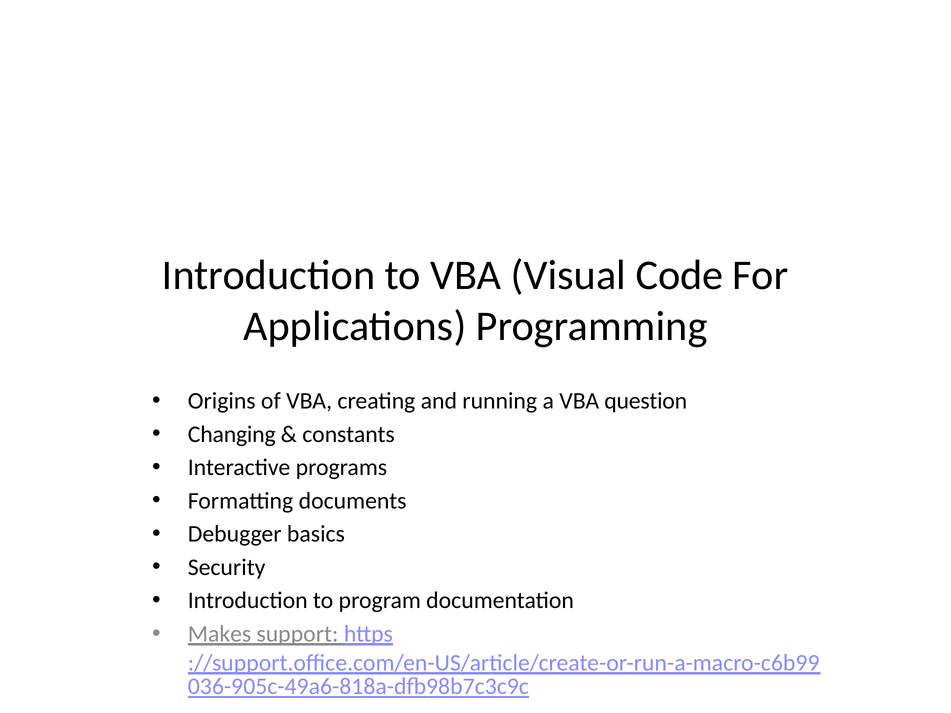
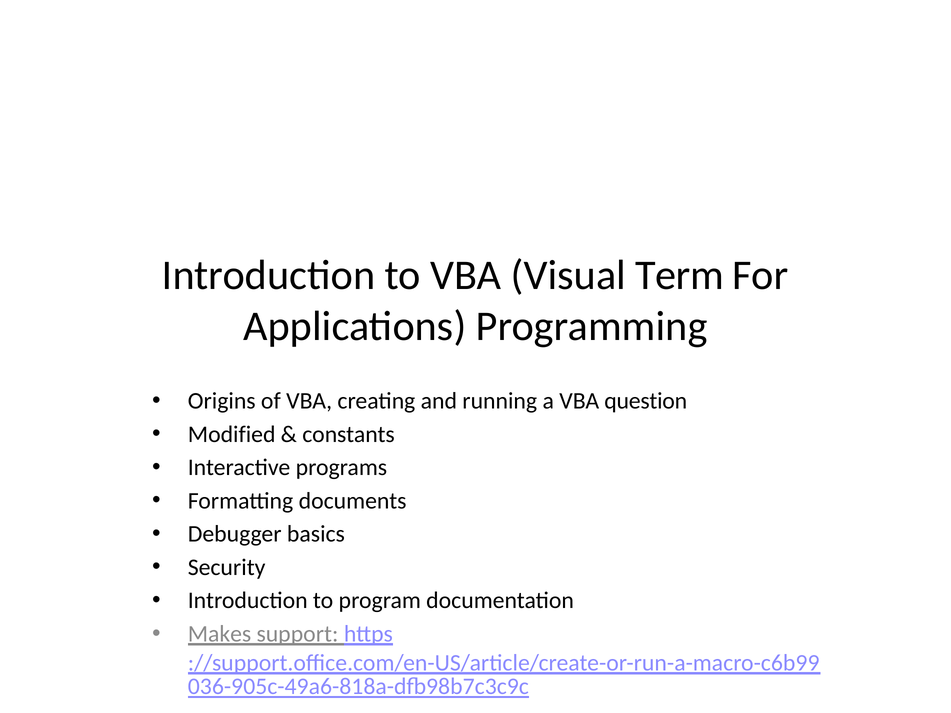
Code: Code -> Term (680, 276)
Changing: Changing -> Modified (232, 434)
